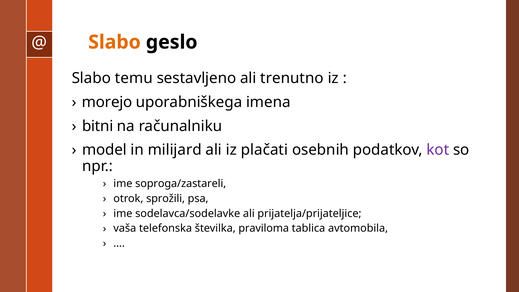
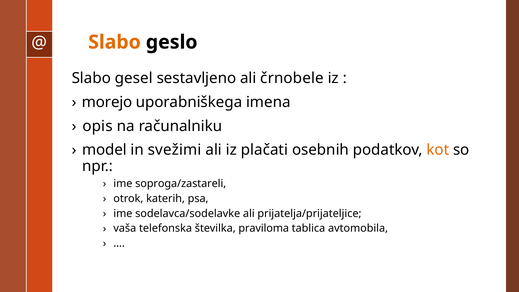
temu: temu -> gesel (134, 78)
trenutno: trenutno -> črnobele (292, 78)
bitni: bitni -> opis (98, 126)
milijard: milijard -> svežimi (175, 150)
kot colour: purple -> orange (438, 150)
sprožili: sprožili -> katerih (166, 199)
